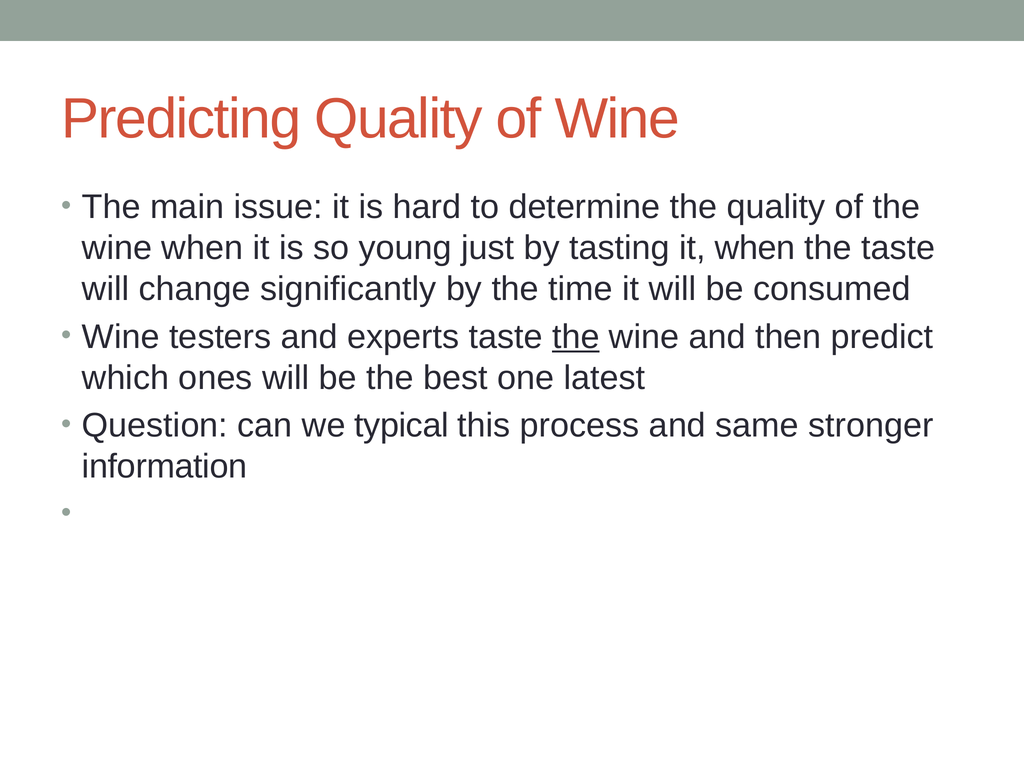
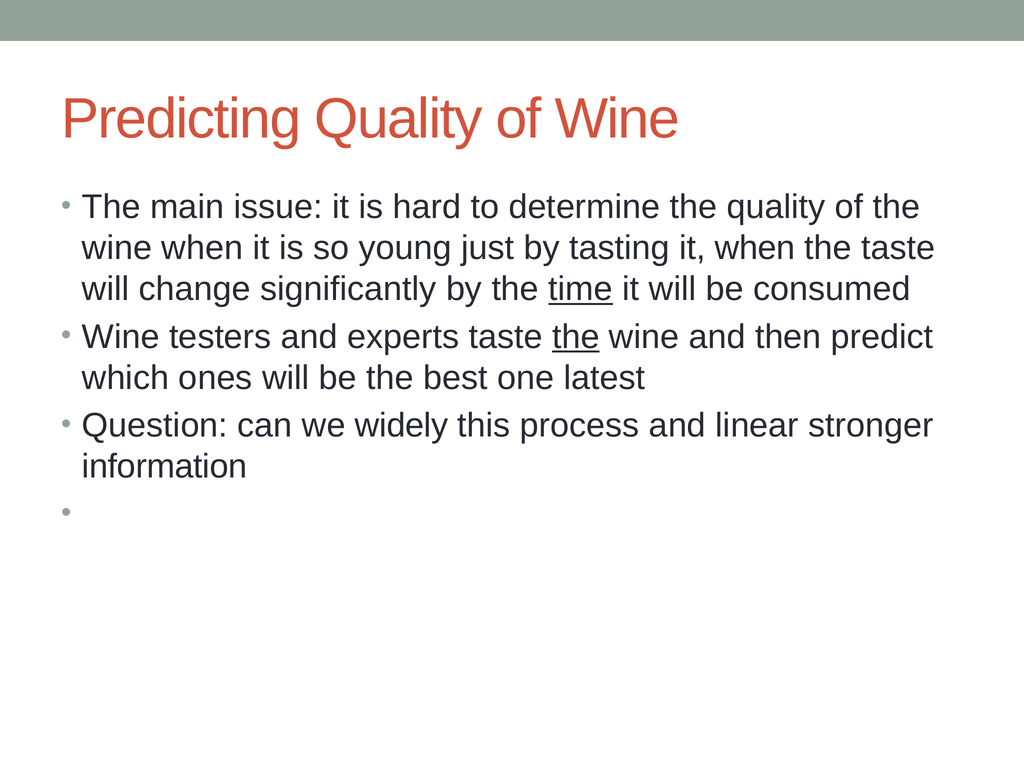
time underline: none -> present (581, 289)
typical: typical -> widely (402, 426)
same: same -> linear (757, 426)
